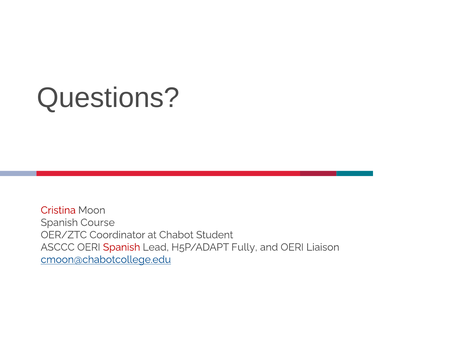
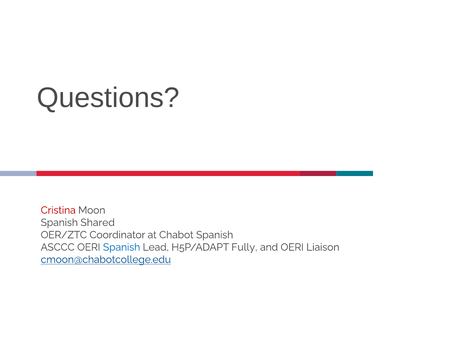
Course: Course -> Shared (98, 222)
Chabot Student: Student -> Spanish (215, 235)
Spanish colour: red -> blue (122, 247)
